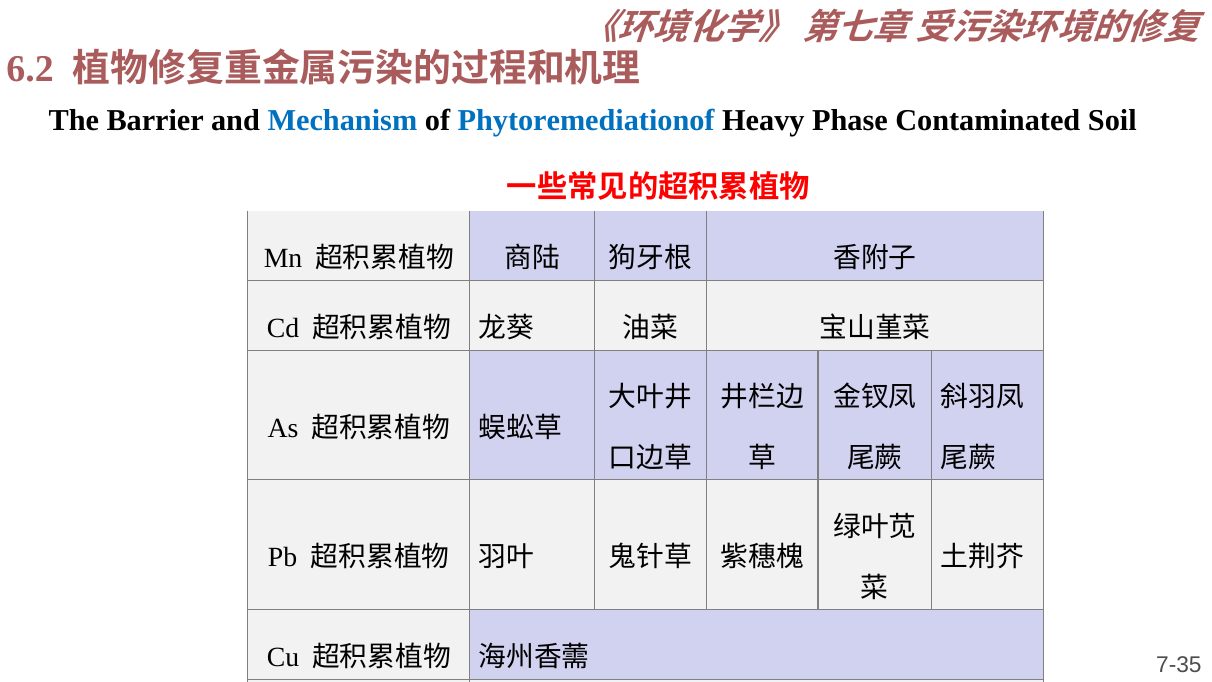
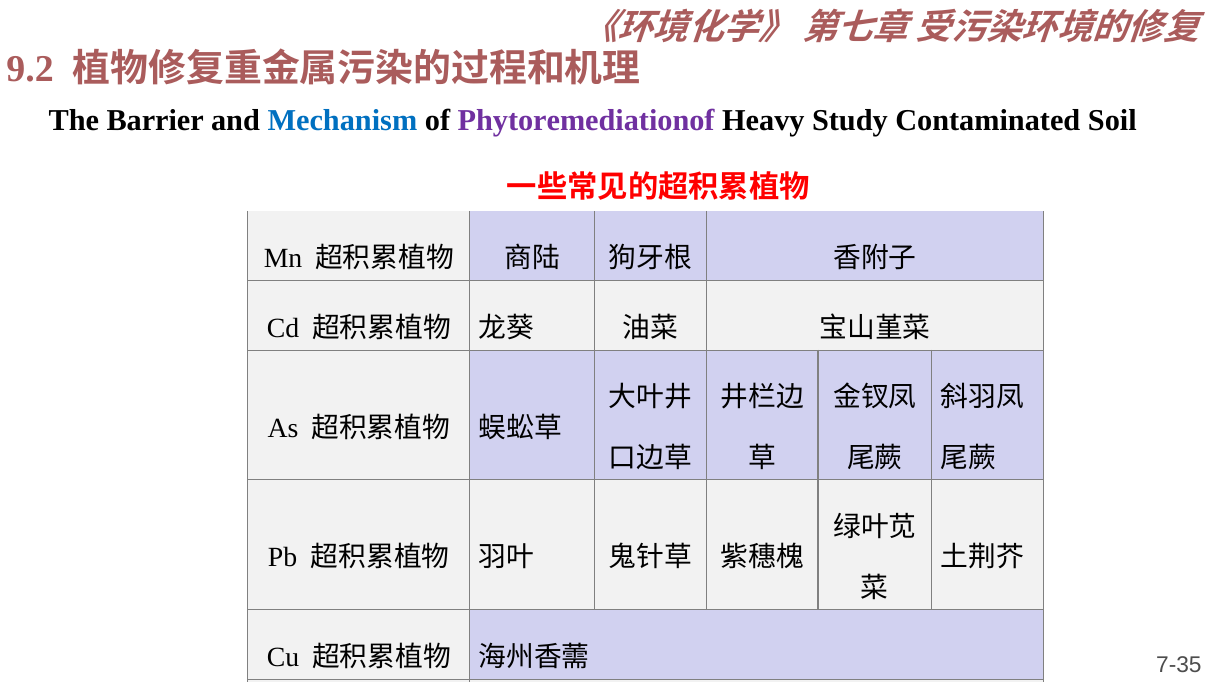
6.2: 6.2 -> 9.2 (30, 69)
Phytoremediationof colour: blue -> purple (586, 120)
Phase: Phase -> Study (850, 120)
